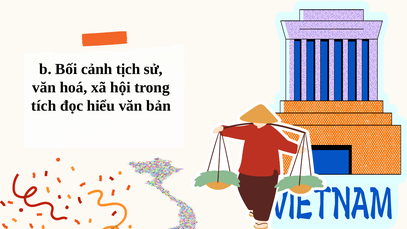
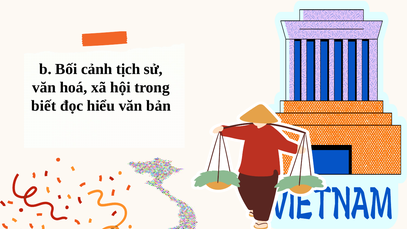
tích: tích -> biết (44, 106)
